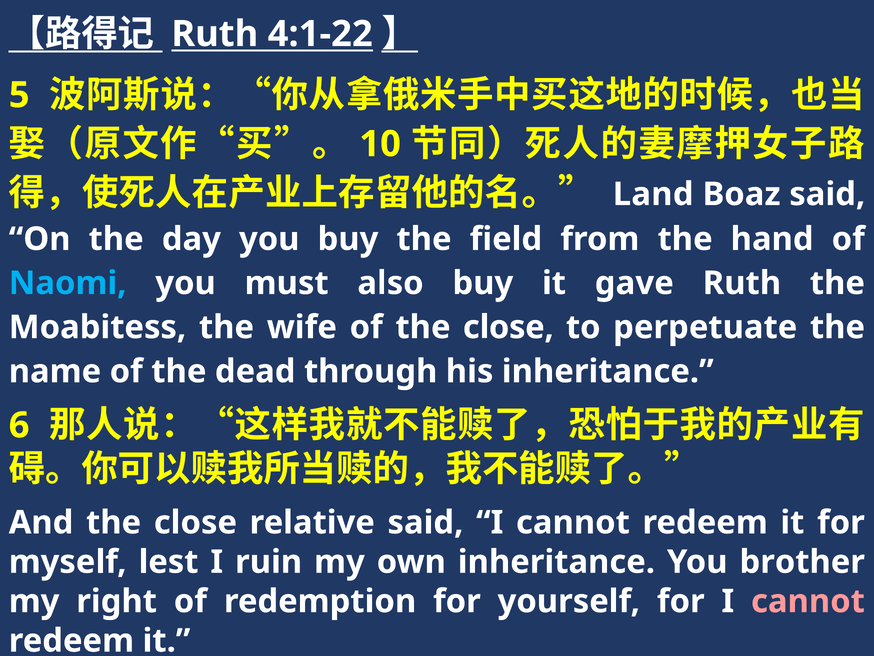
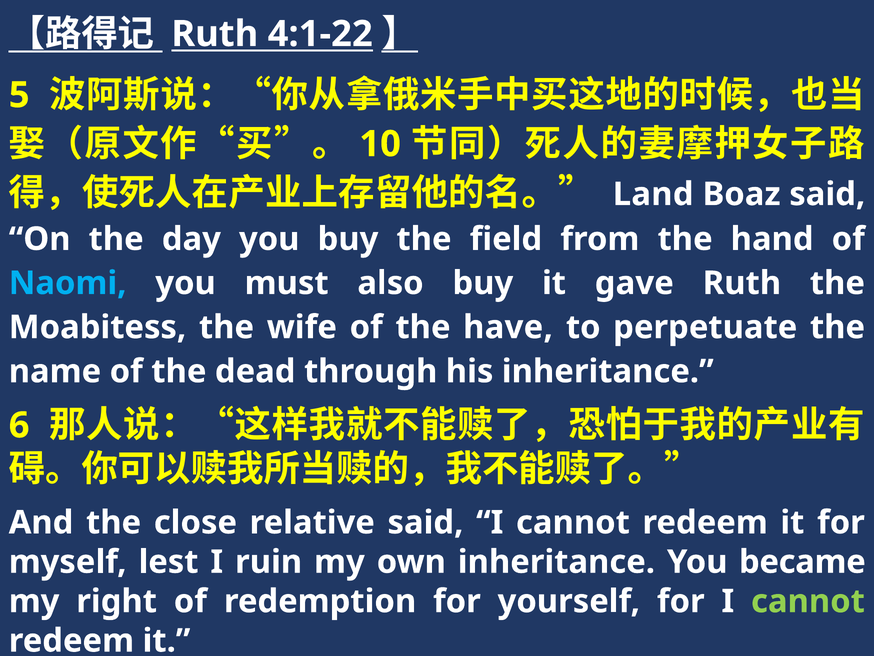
of the close: close -> have (508, 327)
brother: brother -> became (802, 562)
cannot colour: pink -> light green (808, 601)
